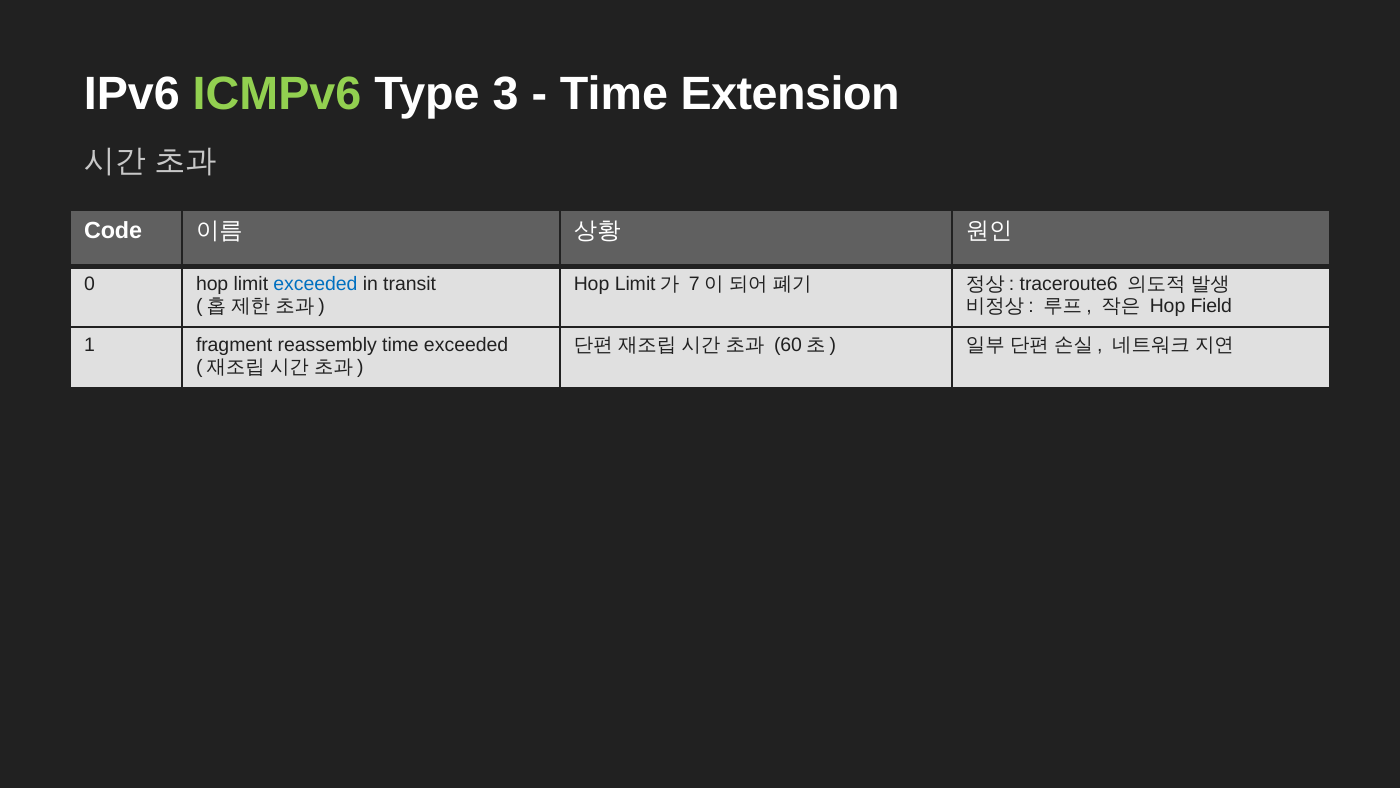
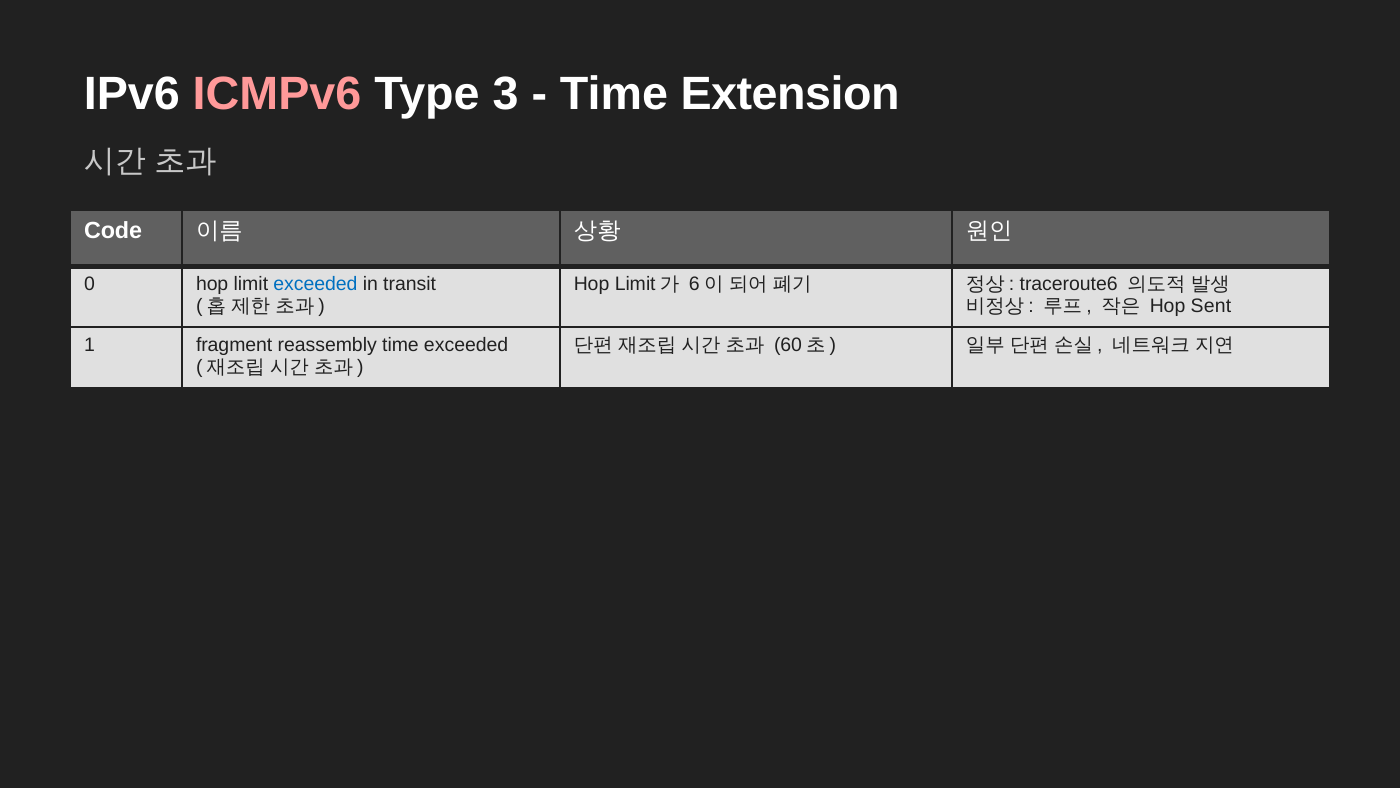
ICMPv6 colour: light green -> pink (277, 94)
7: 7 -> 6 (694, 284)
Field: Field -> Sent (1211, 306)
